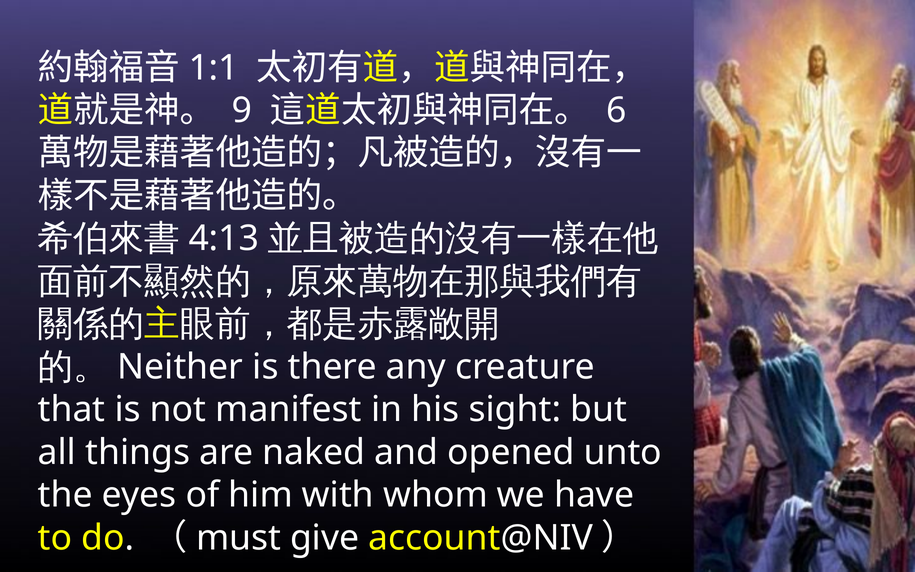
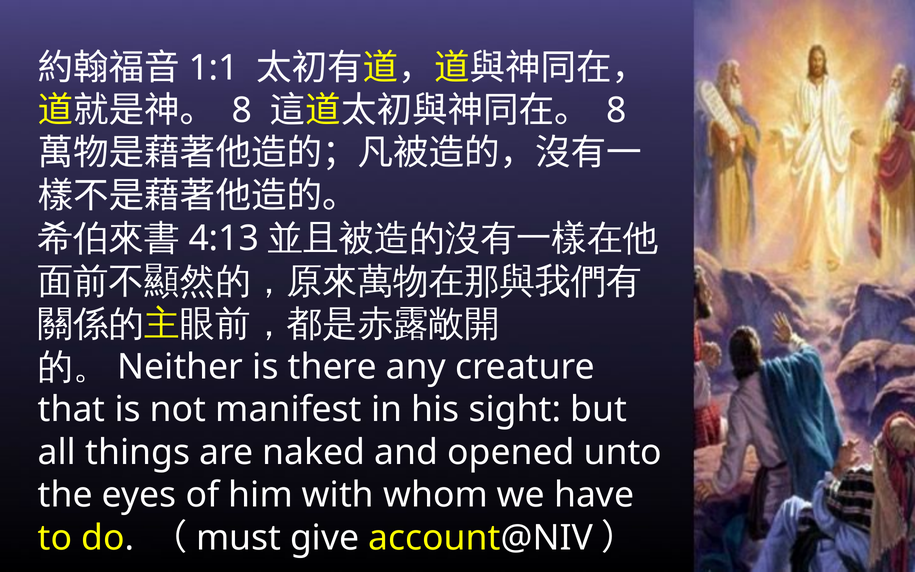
9: 9 -> 8 (242, 110)
6: 6 -> 8 (616, 110)
